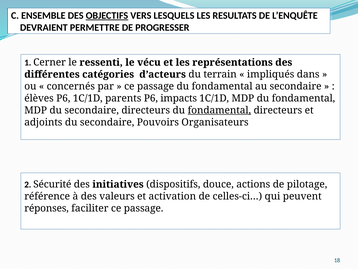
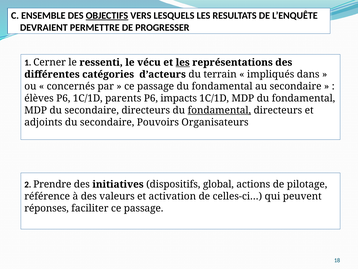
les underline: none -> present (183, 62)
Sécurité: Sécurité -> Prendre (52, 184)
douce: douce -> global (218, 184)
